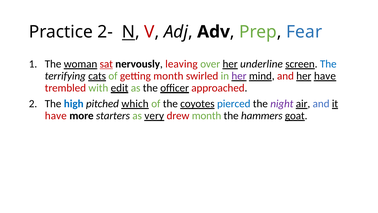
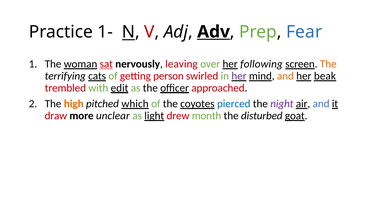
2-: 2- -> 1- (105, 32)
Adv underline: none -> present (214, 32)
underline: underline -> following (261, 64)
The colour: blue -> orange (328, 64)
getting month: month -> person (168, 76)
and colour: red -> orange (285, 76)
her have: have -> beak (325, 76)
high colour: blue -> orange (74, 104)
have: have -> draw (56, 115)
starters: starters -> unclear (113, 115)
very: very -> light (154, 115)
hammers: hammers -> disturbed (262, 115)
